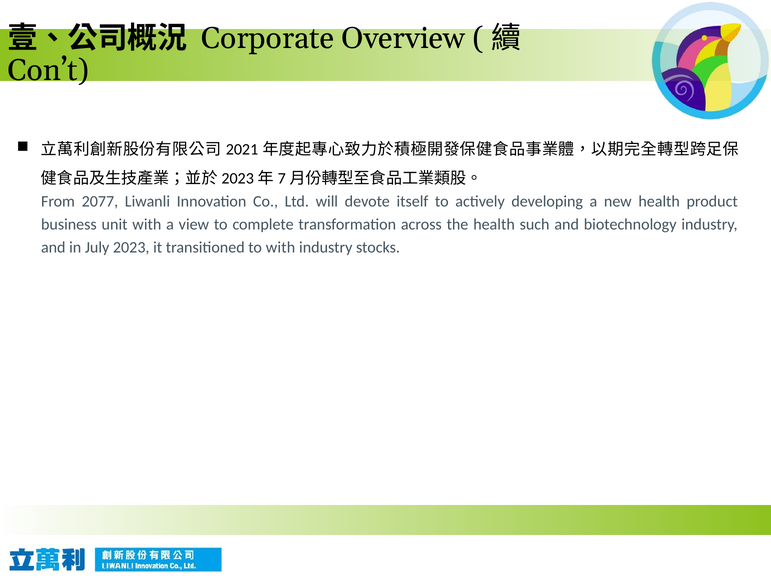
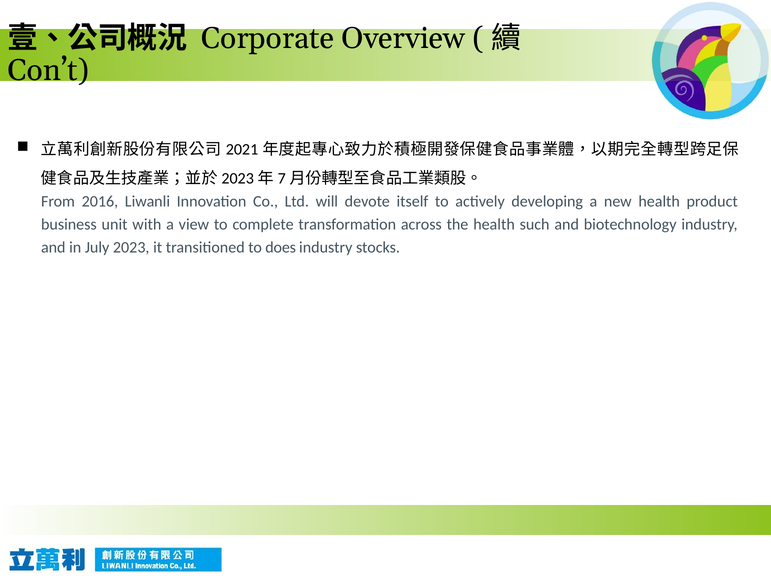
2077: 2077 -> 2016 (100, 201)
to with: with -> does (281, 248)
